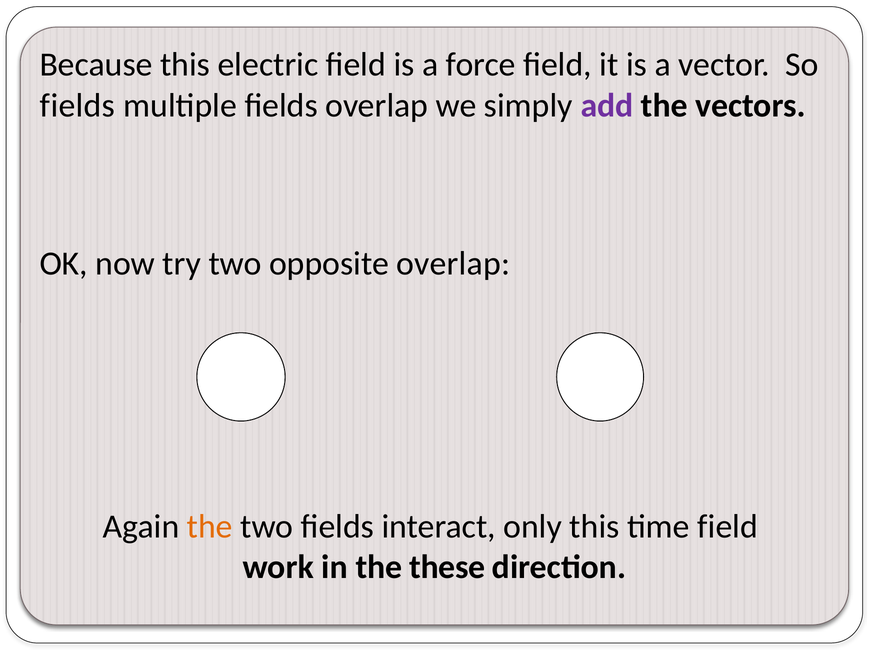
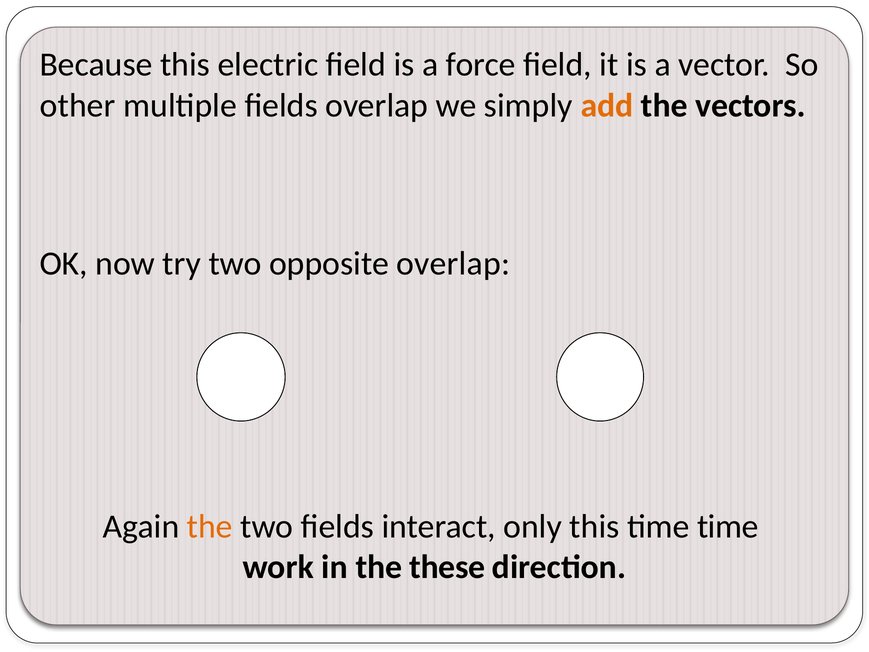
fields: fields -> other (78, 105)
add colour: purple -> orange (607, 105)
time field: field -> time (728, 527)
